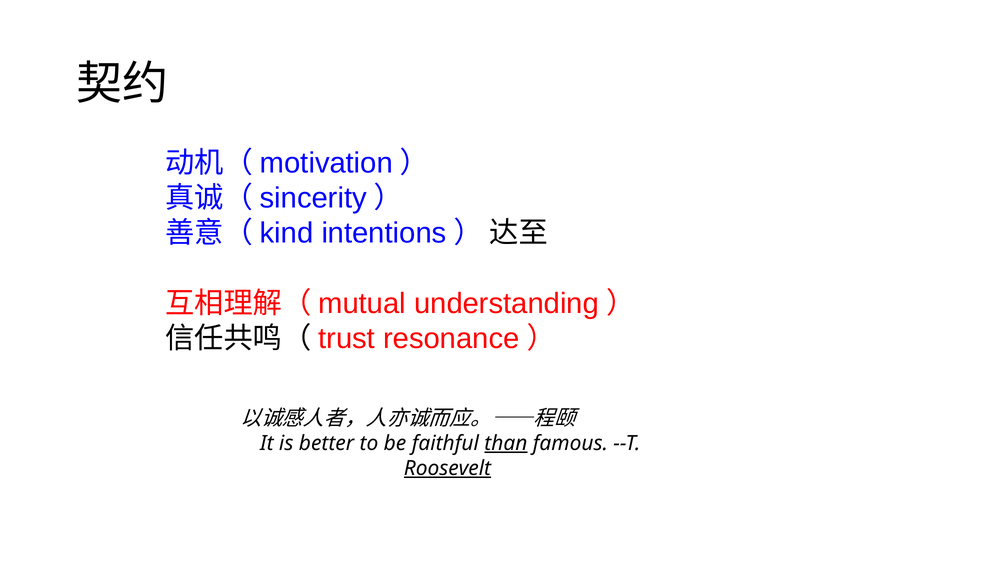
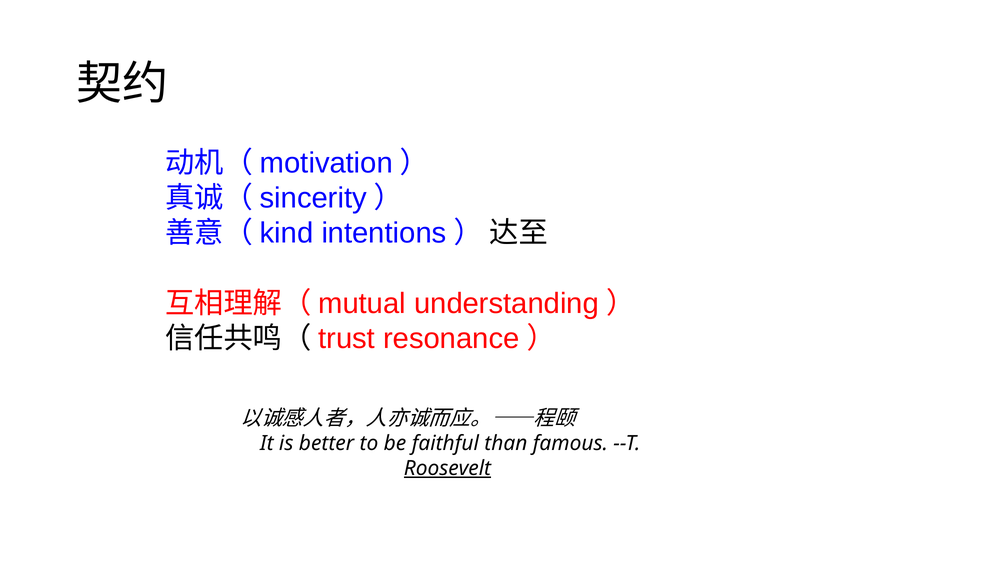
than underline: present -> none (506, 443)
